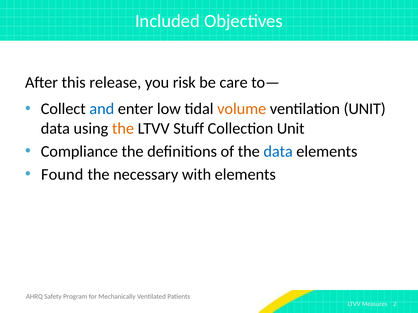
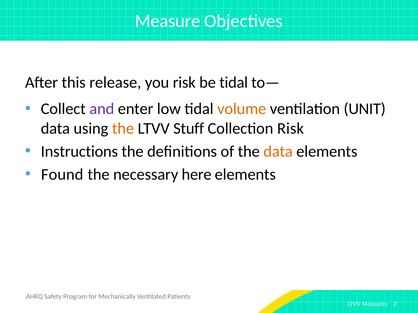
Included: Included -> Measure (168, 21)
be care: care -> tidal (234, 83)
and colour: blue -> purple (102, 109)
Collection Unit: Unit -> Risk (291, 129)
Compliance: Compliance -> Instructions (79, 152)
data colour: blue -> orange (278, 152)
with: with -> here (197, 175)
